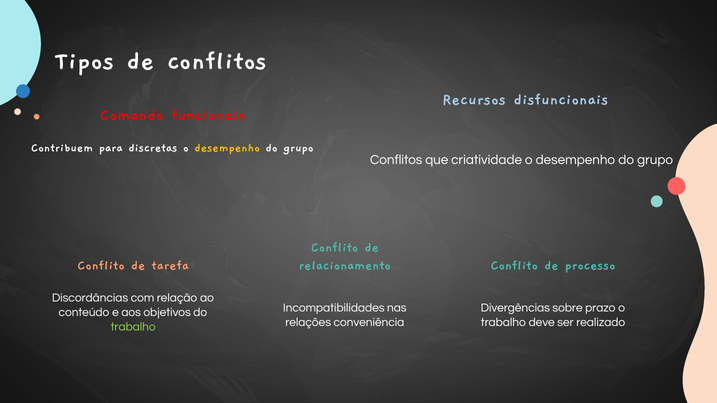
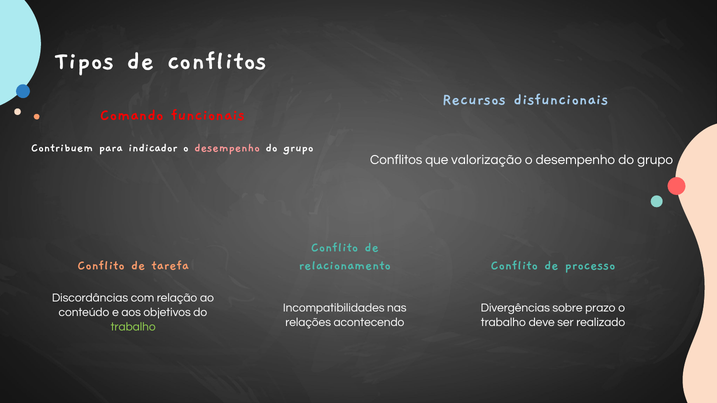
discretas: discretas -> indicador (153, 147)
desempenho colour: yellow -> pink (227, 147)
criatividade: criatividade -> valorização (487, 160)
conveniência: conveniência -> acontecendo (369, 322)
